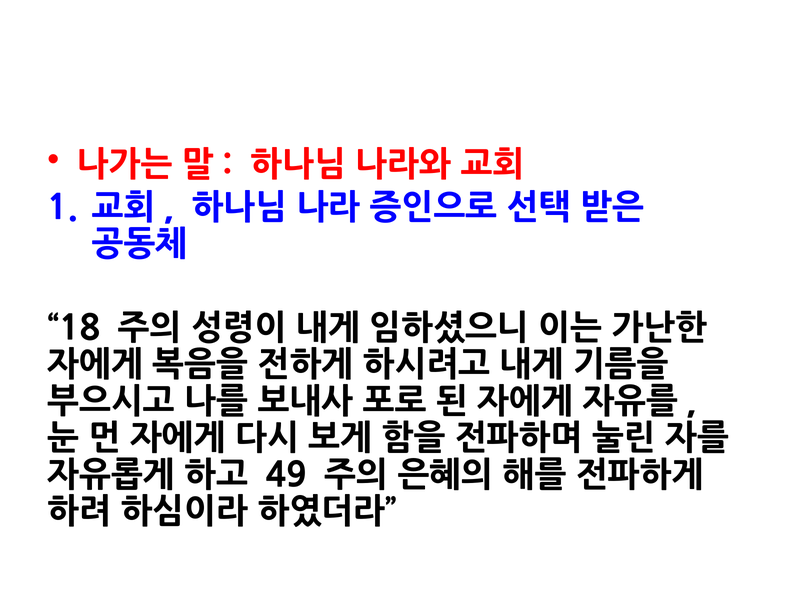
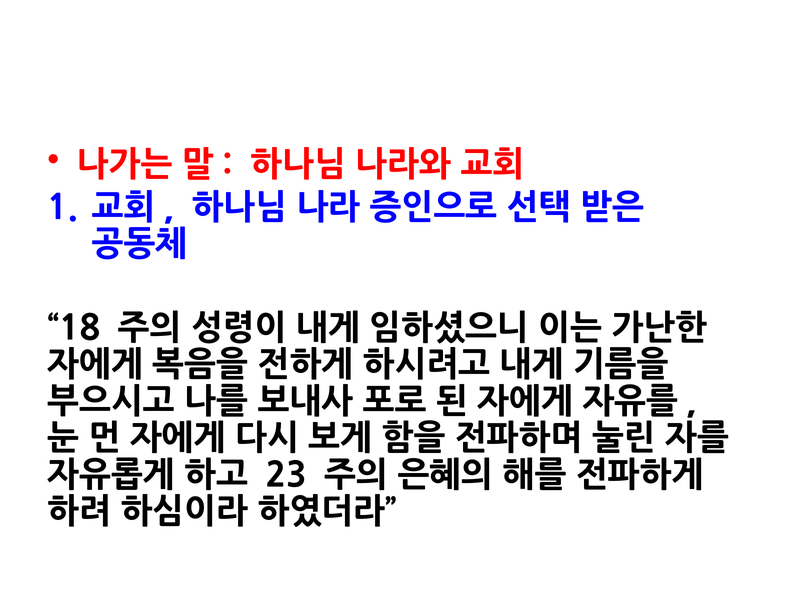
49: 49 -> 23 (286, 475)
